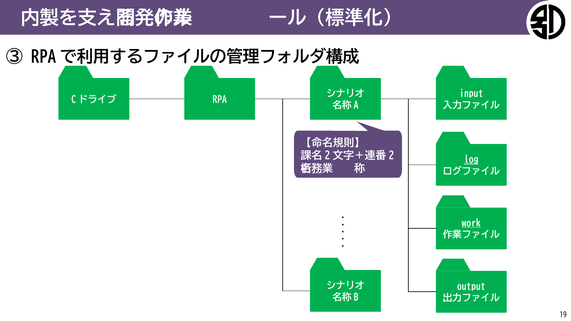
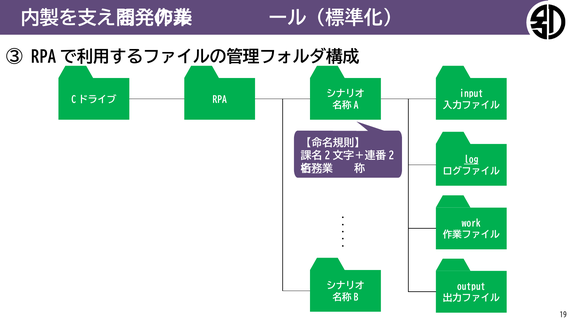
work underline: present -> none (471, 224)
